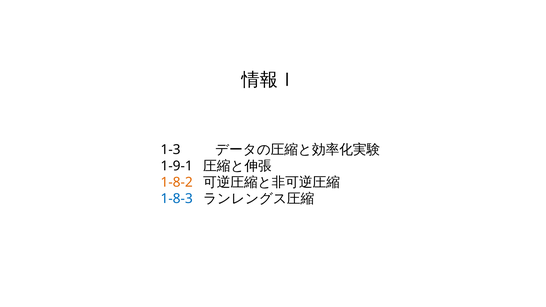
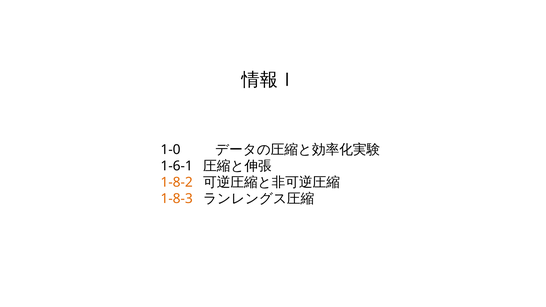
1-3: 1-3 -> 1-0 (171, 150)
1-9-1: 1-9-1 -> 1-6-1 (177, 166)
1-8-3 colour: blue -> orange (177, 199)
